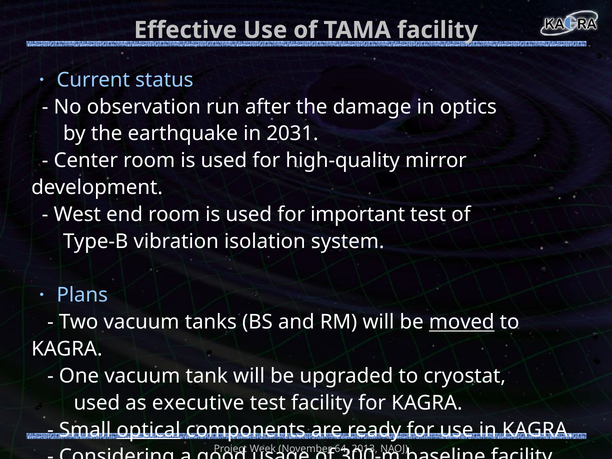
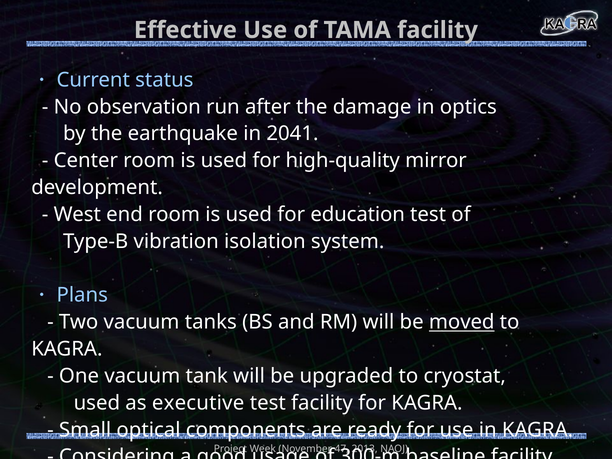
2031: 2031 -> 2041 (292, 134)
important: important -> education (358, 215)
optical underline: present -> none (149, 430)
64: 64 -> 47 (342, 449)
